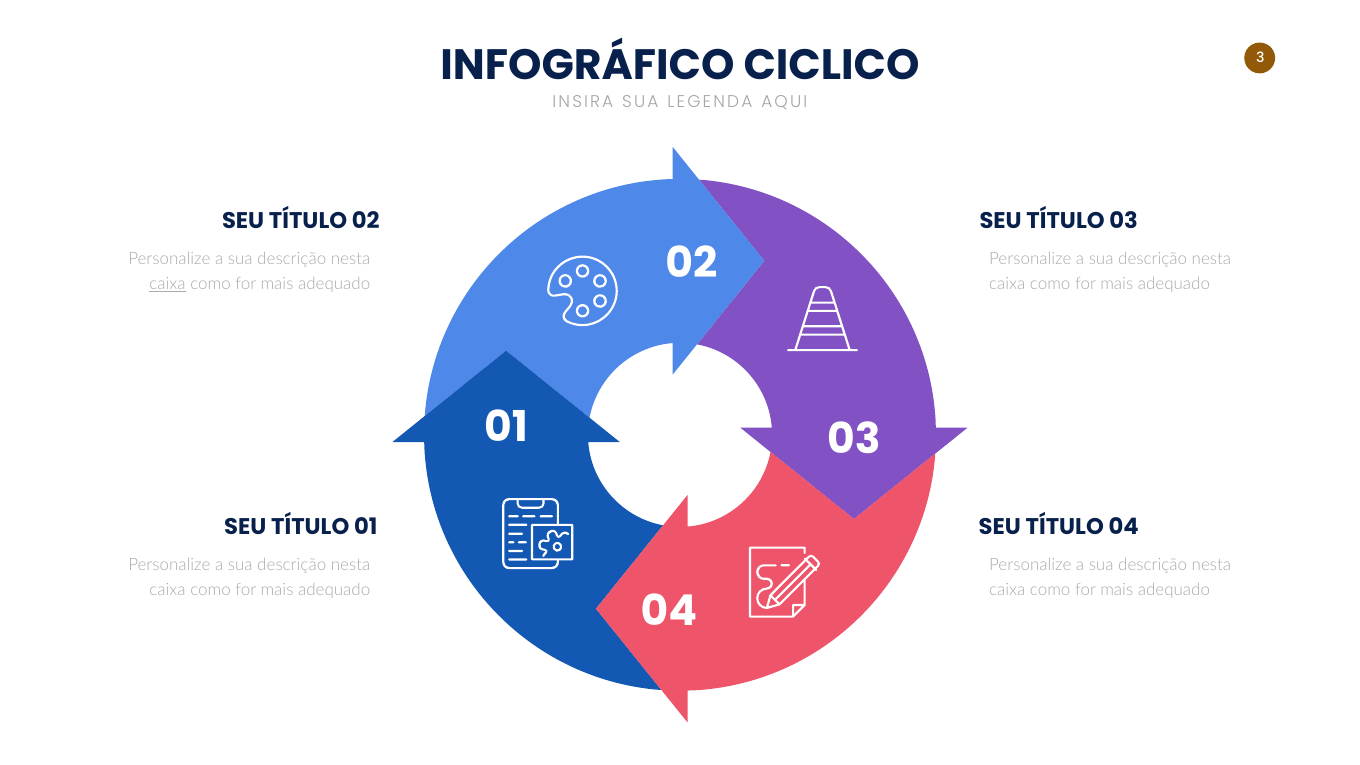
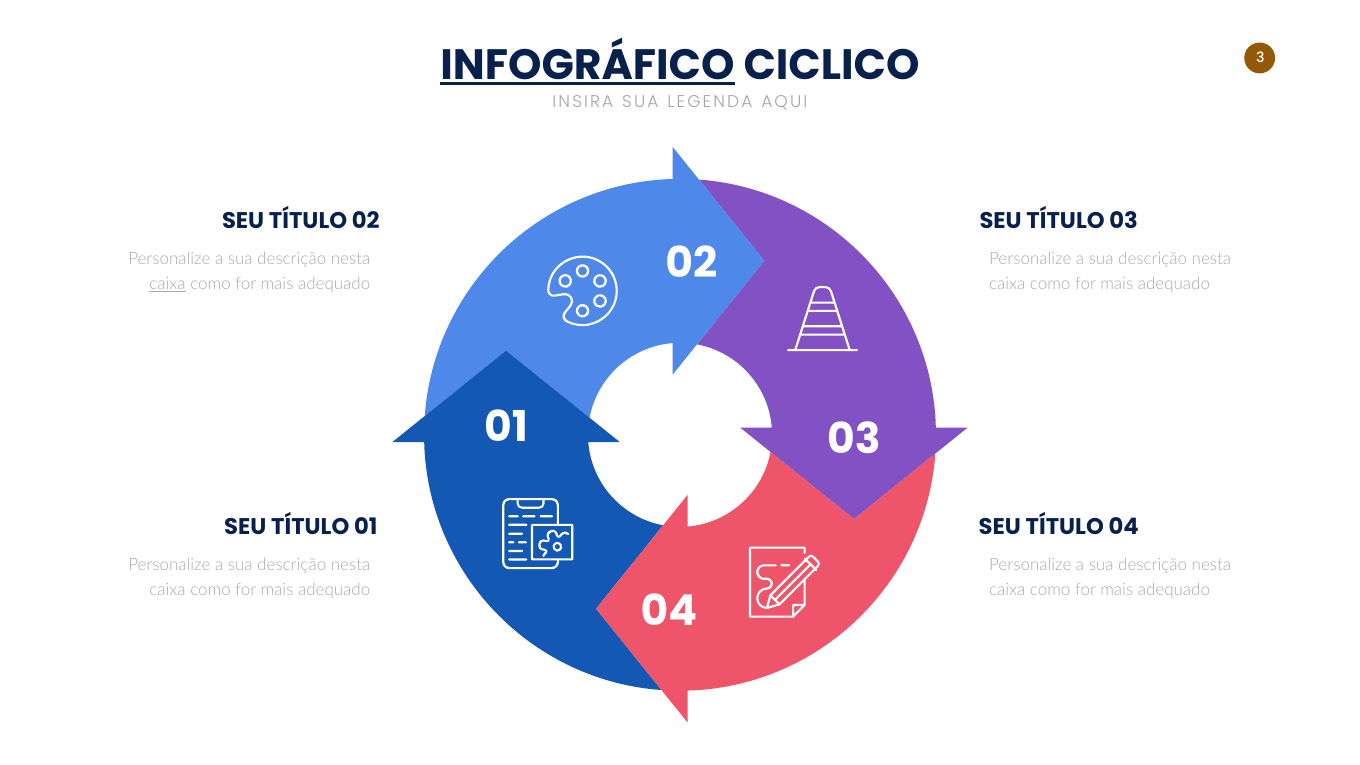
INFOGRÁFICO underline: none -> present (587, 65)
